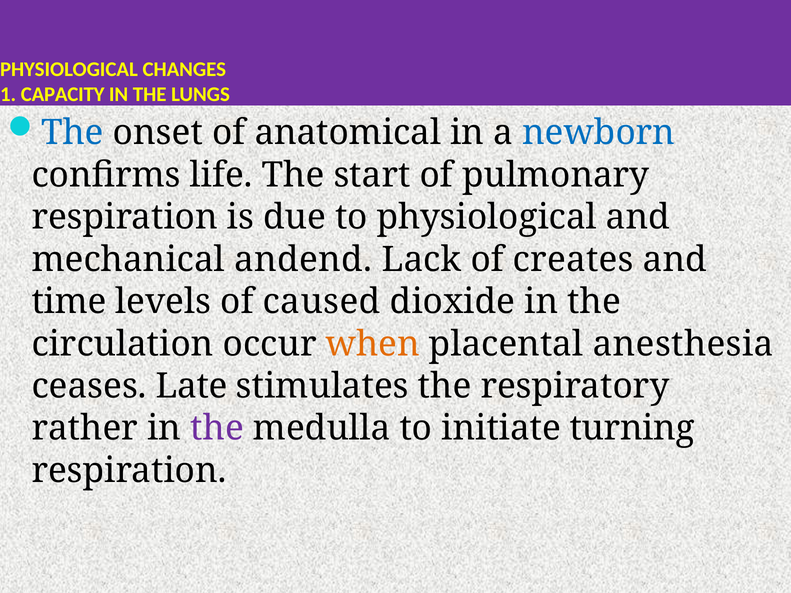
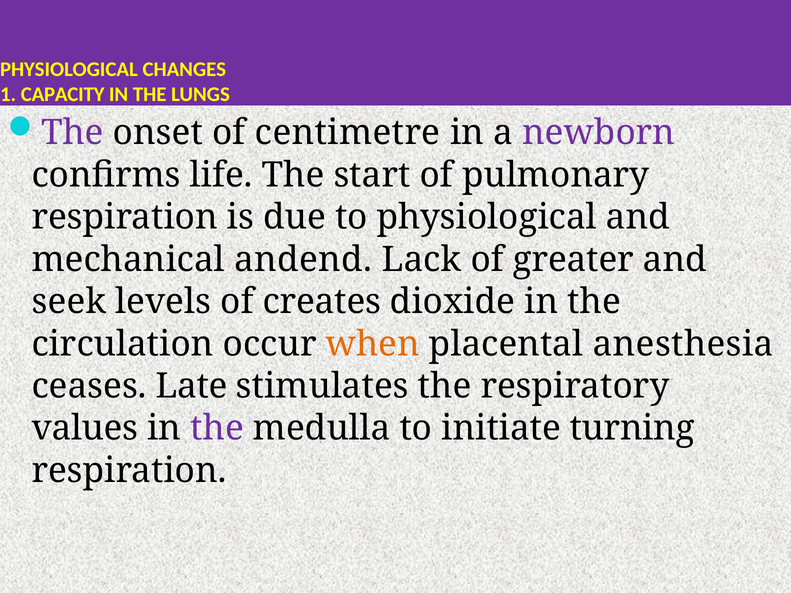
The colour: blue -> purple (72, 133)
anatomical: anatomical -> centimetre (348, 133)
newborn colour: blue -> purple (599, 133)
creates: creates -> greater (573, 260)
time: time -> seek (69, 302)
caused: caused -> creates (322, 302)
rather: rather -> values (85, 429)
